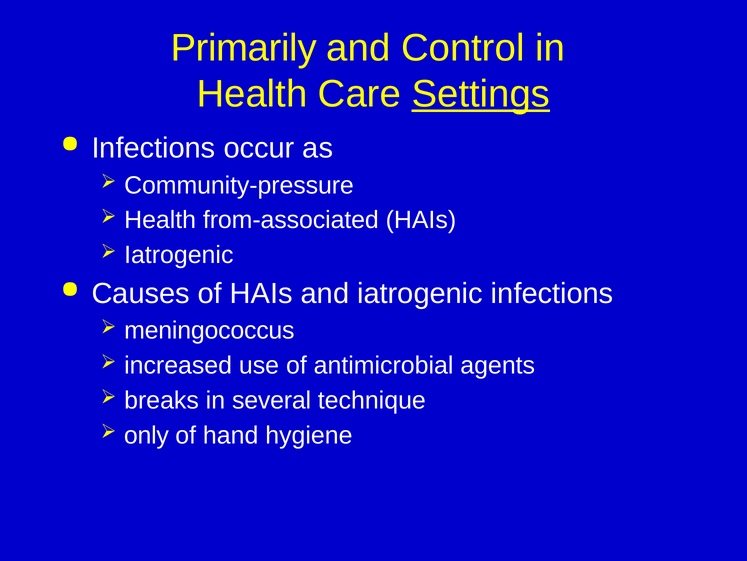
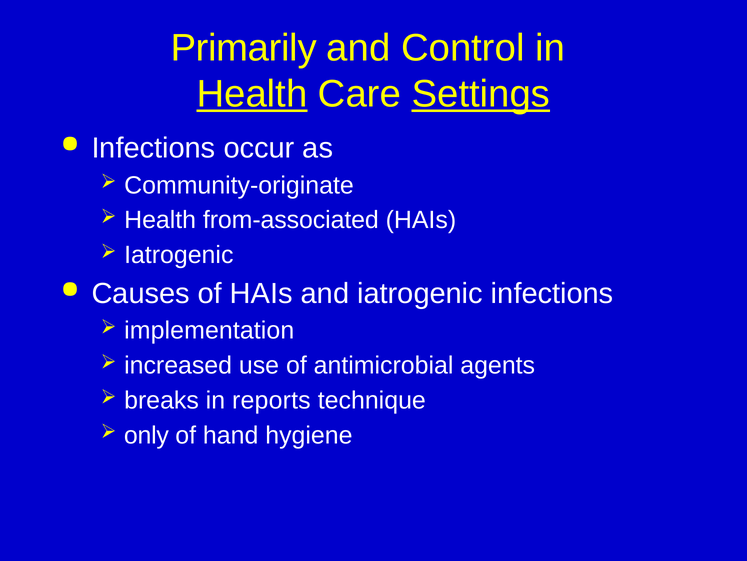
Health underline: none -> present (252, 94)
Community-pressure: Community-pressure -> Community-originate (239, 185)
meningococcus: meningococcus -> implementation (209, 330)
several: several -> reports (271, 400)
